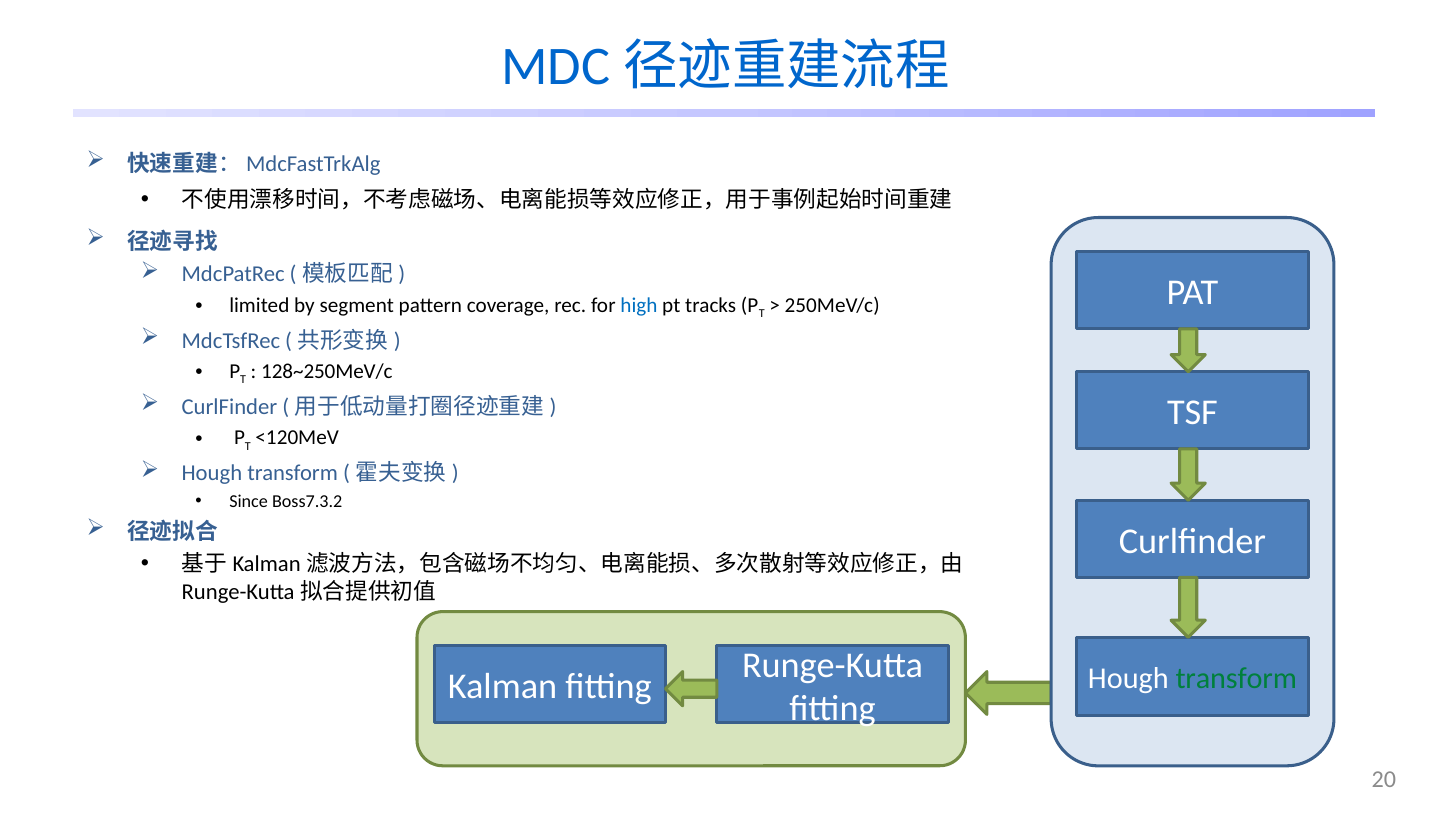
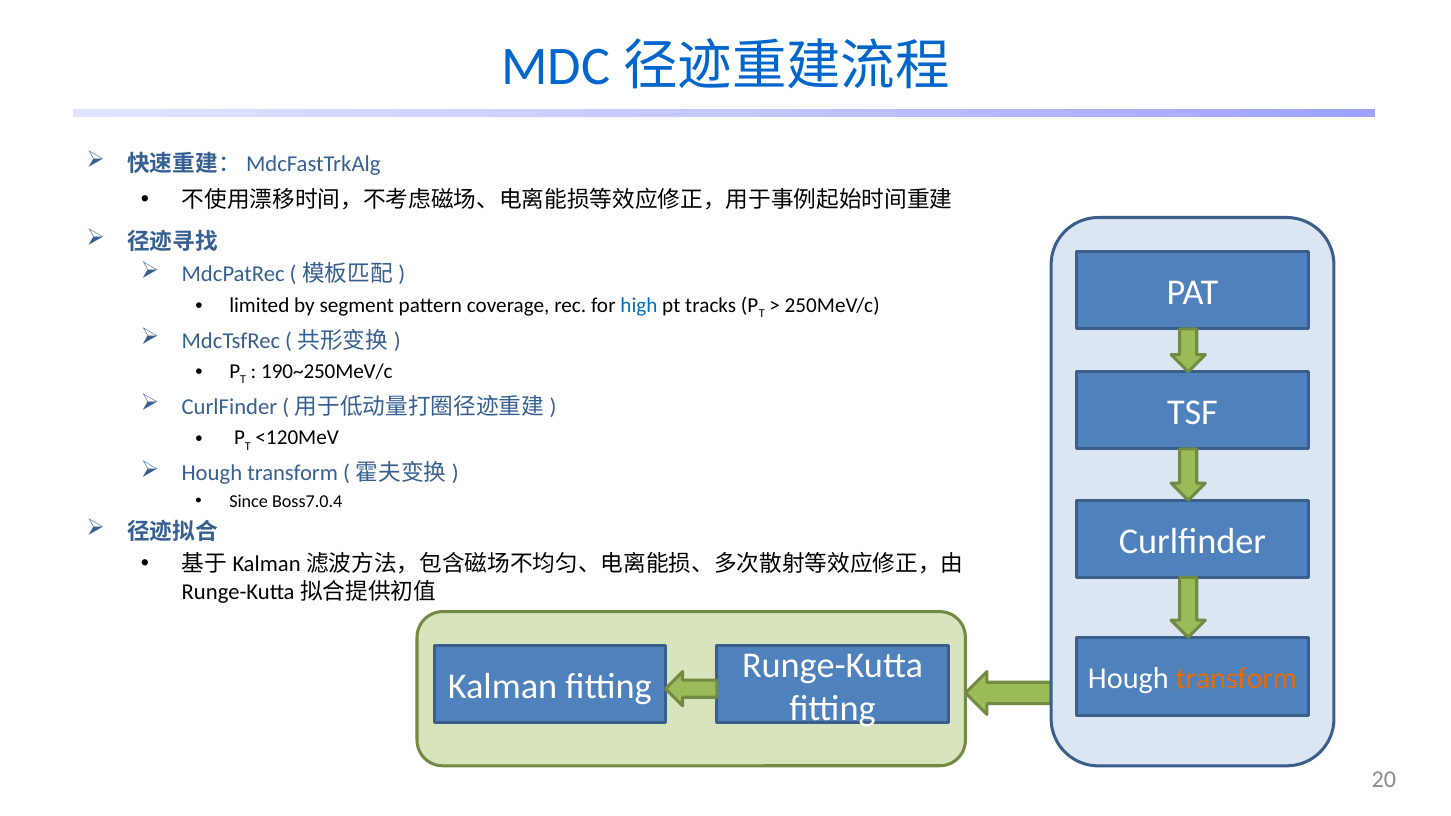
128~250MeV/c: 128~250MeV/c -> 190~250MeV/c (327, 372)
Boss7.3.2: Boss7.3.2 -> Boss7.0.4 (307, 502)
transform colour: green -> orange (1236, 679)
